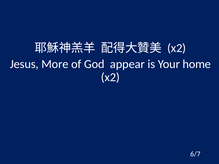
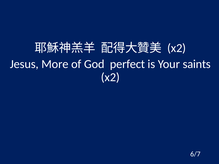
appear: appear -> perfect (128, 64)
home: home -> saints (197, 64)
